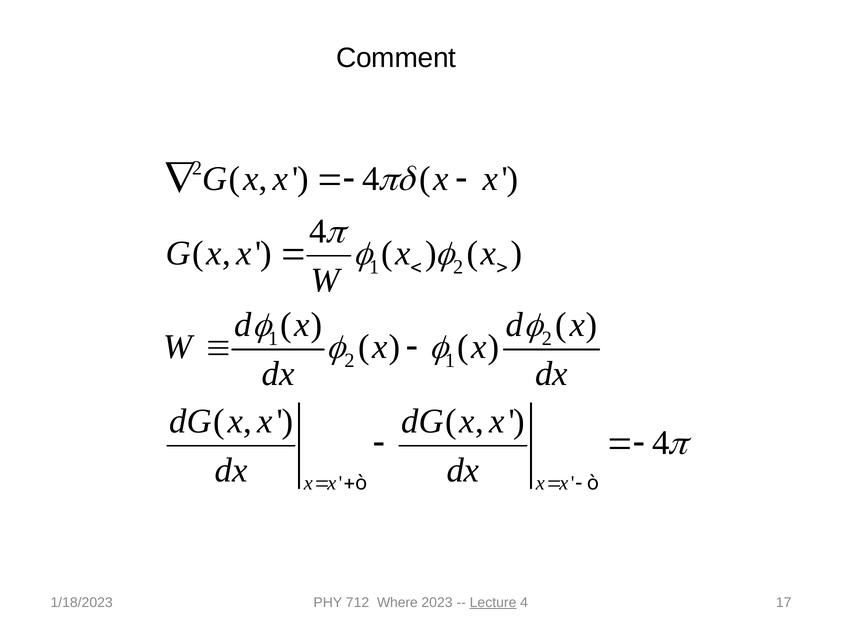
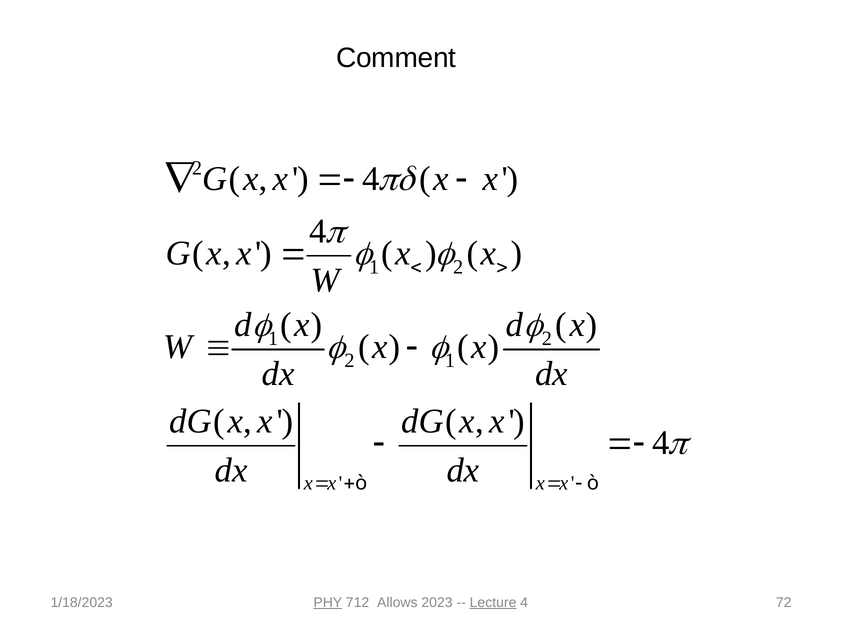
PHY underline: none -> present (328, 603)
Where: Where -> Allows (397, 603)
17: 17 -> 72 (784, 603)
